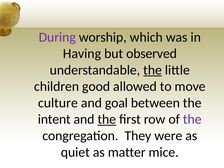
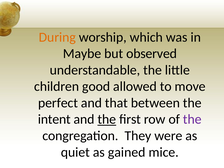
During colour: purple -> orange (57, 37)
Having: Having -> Maybe (82, 54)
the underline: present -> none (153, 70)
culture: culture -> perfect (58, 103)
goal: goal -> that (116, 103)
matter: matter -> gained (127, 152)
